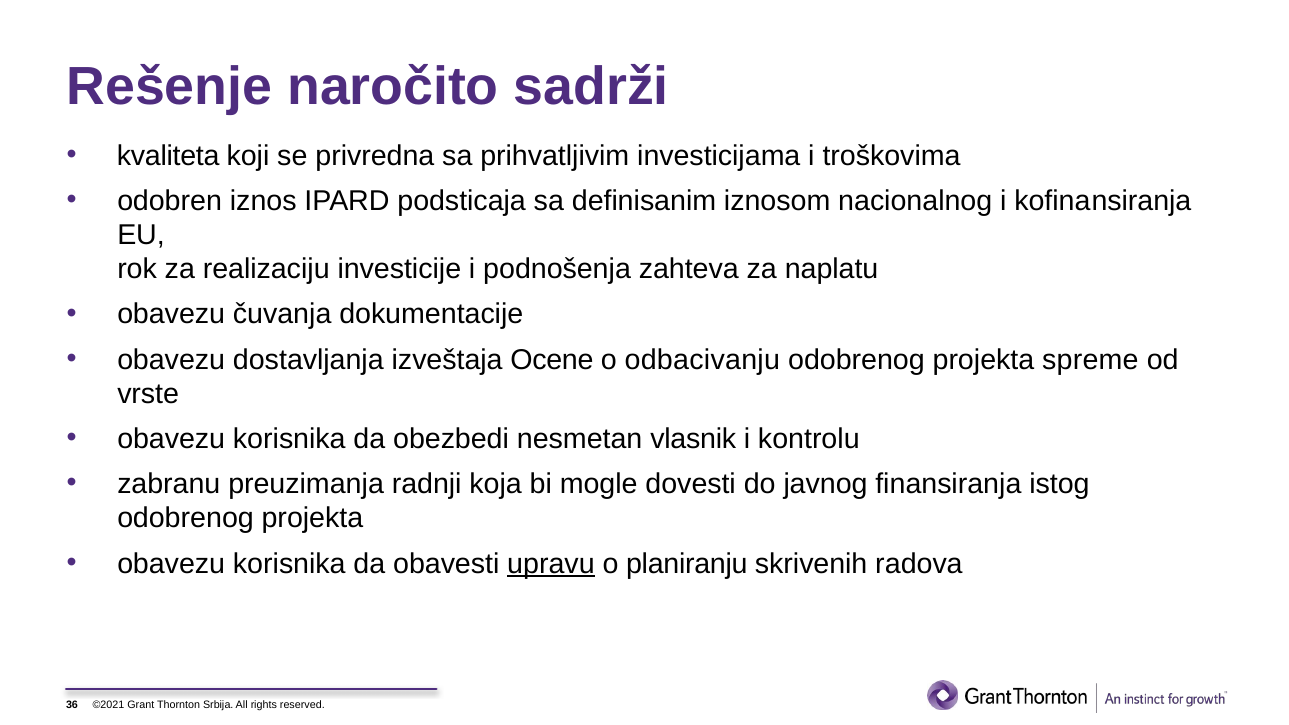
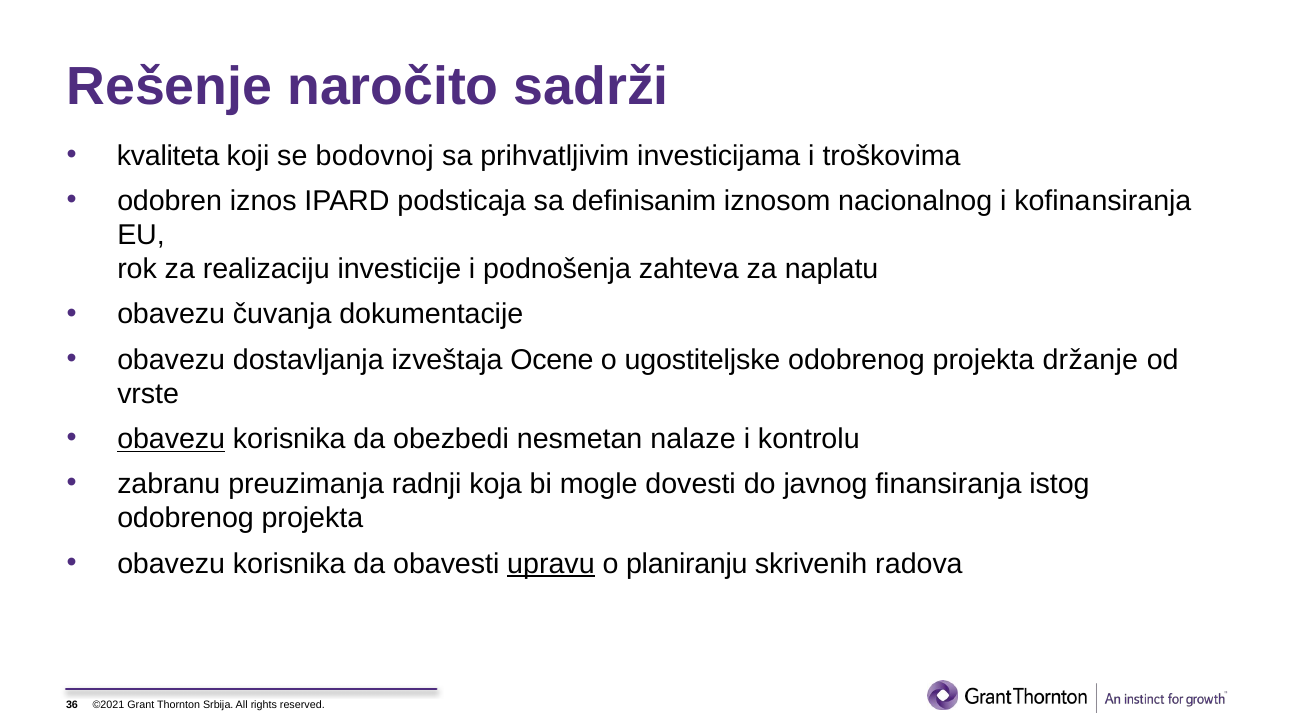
privredna: privredna -> bodovnoj (375, 156)
odbacivanju: odbacivanju -> ugostiteljske (703, 360)
spreme: spreme -> držanje (1090, 360)
obavezu underline: none -> present (171, 439)
vlasnik: vlasnik -> nalaze (693, 439)
